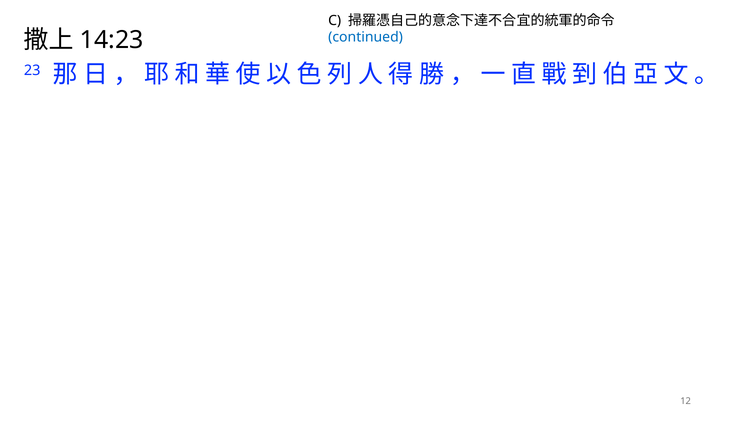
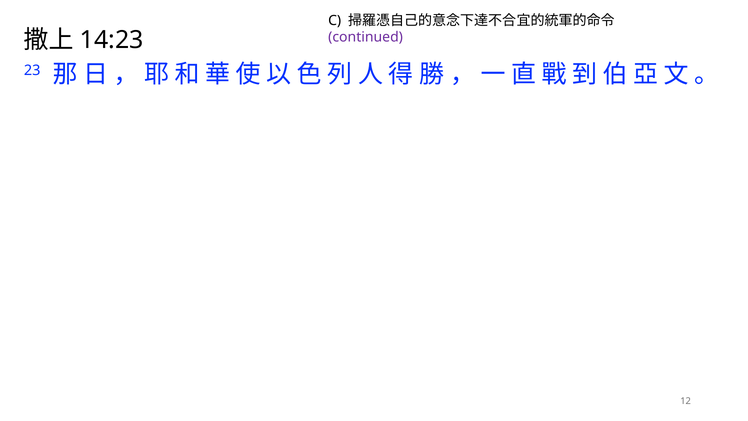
continued colour: blue -> purple (366, 37)
